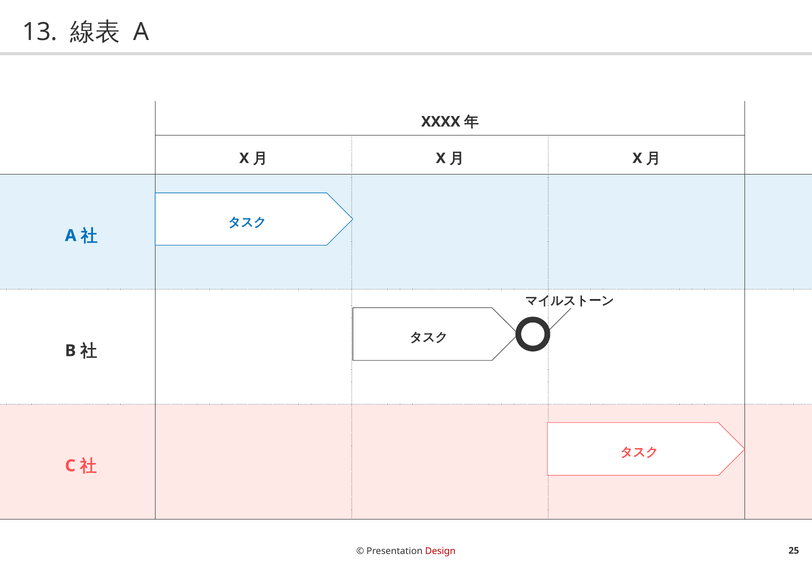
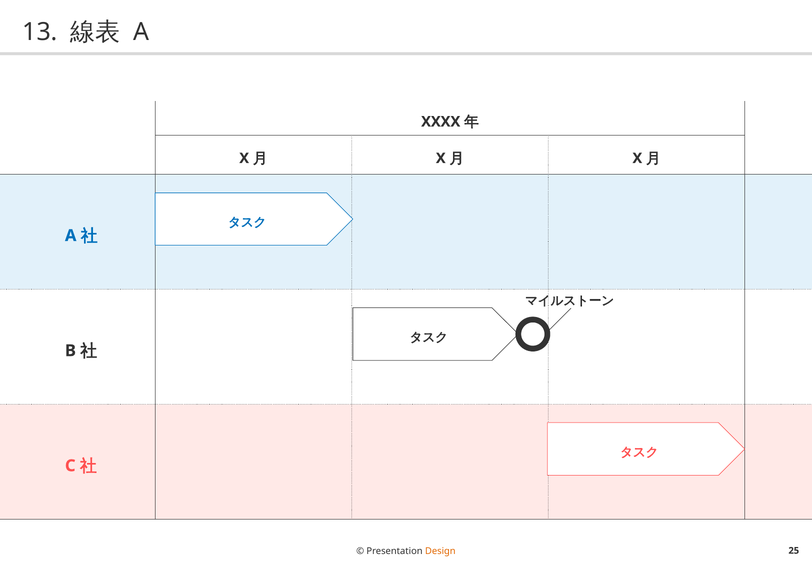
Design colour: red -> orange (440, 551)
